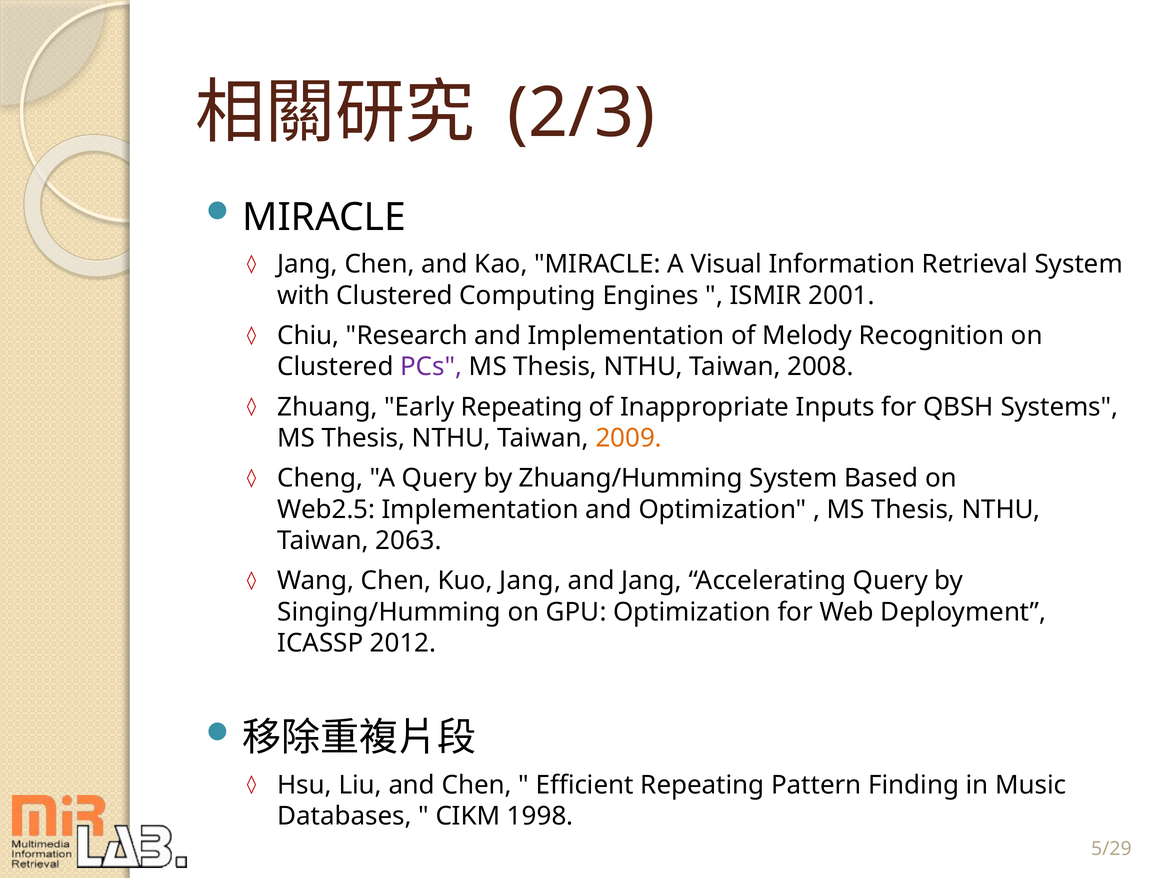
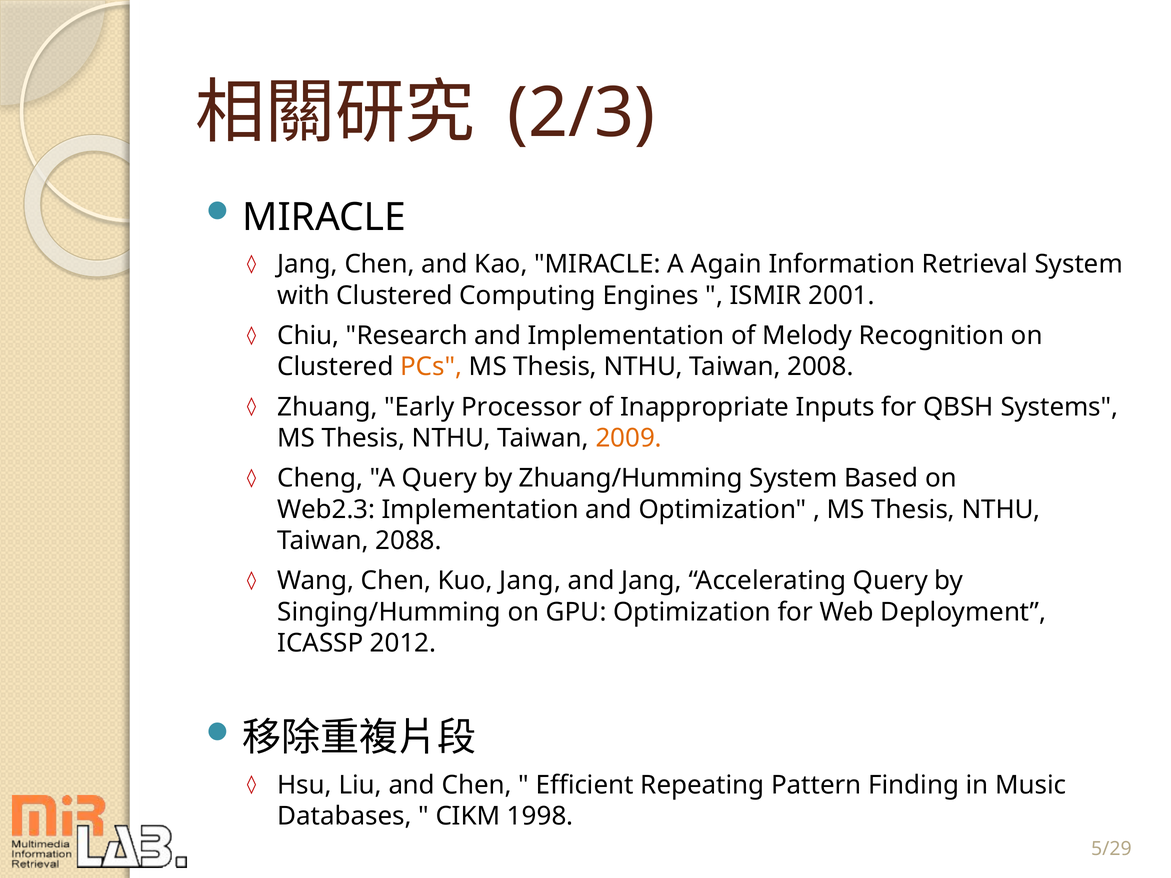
Visual: Visual -> Again (726, 264)
PCs colour: purple -> orange (431, 367)
Early Repeating: Repeating -> Processor (522, 407)
Web2.5: Web2.5 -> Web2.3 (326, 510)
2063: 2063 -> 2088 (409, 541)
